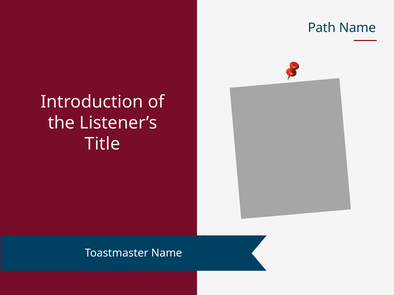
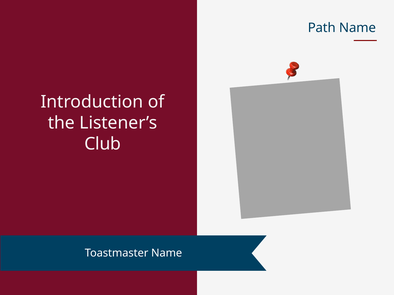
Title: Title -> Club (103, 144)
